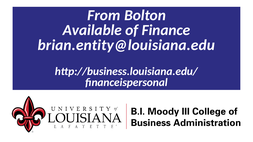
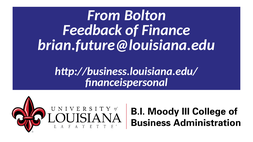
Available: Available -> Feedback (92, 30)
brian.entity@louisiana.edu: brian.entity@louisiana.edu -> brian.future@louisiana.edu (126, 45)
